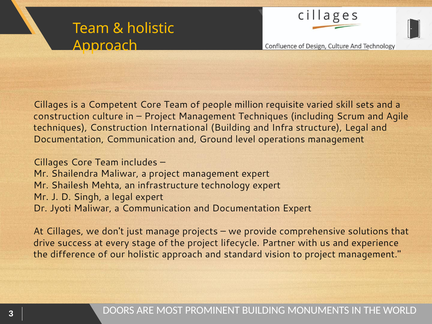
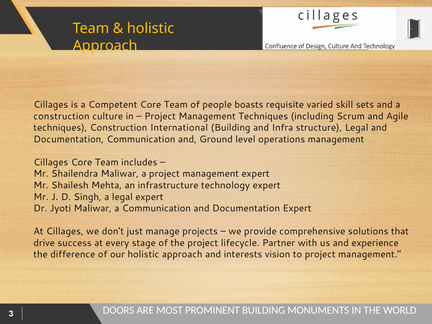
million: million -> boasts (249, 105)
standard: standard -> interests (243, 254)
